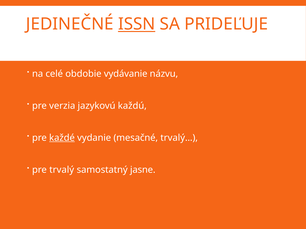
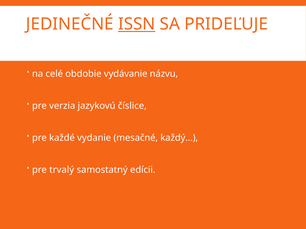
každú: každú -> číslice (132, 106)
každé underline: present -> none (62, 138)
trvalý…: trvalý… -> každý… (179, 138)
jasne: jasne -> edícii (143, 170)
